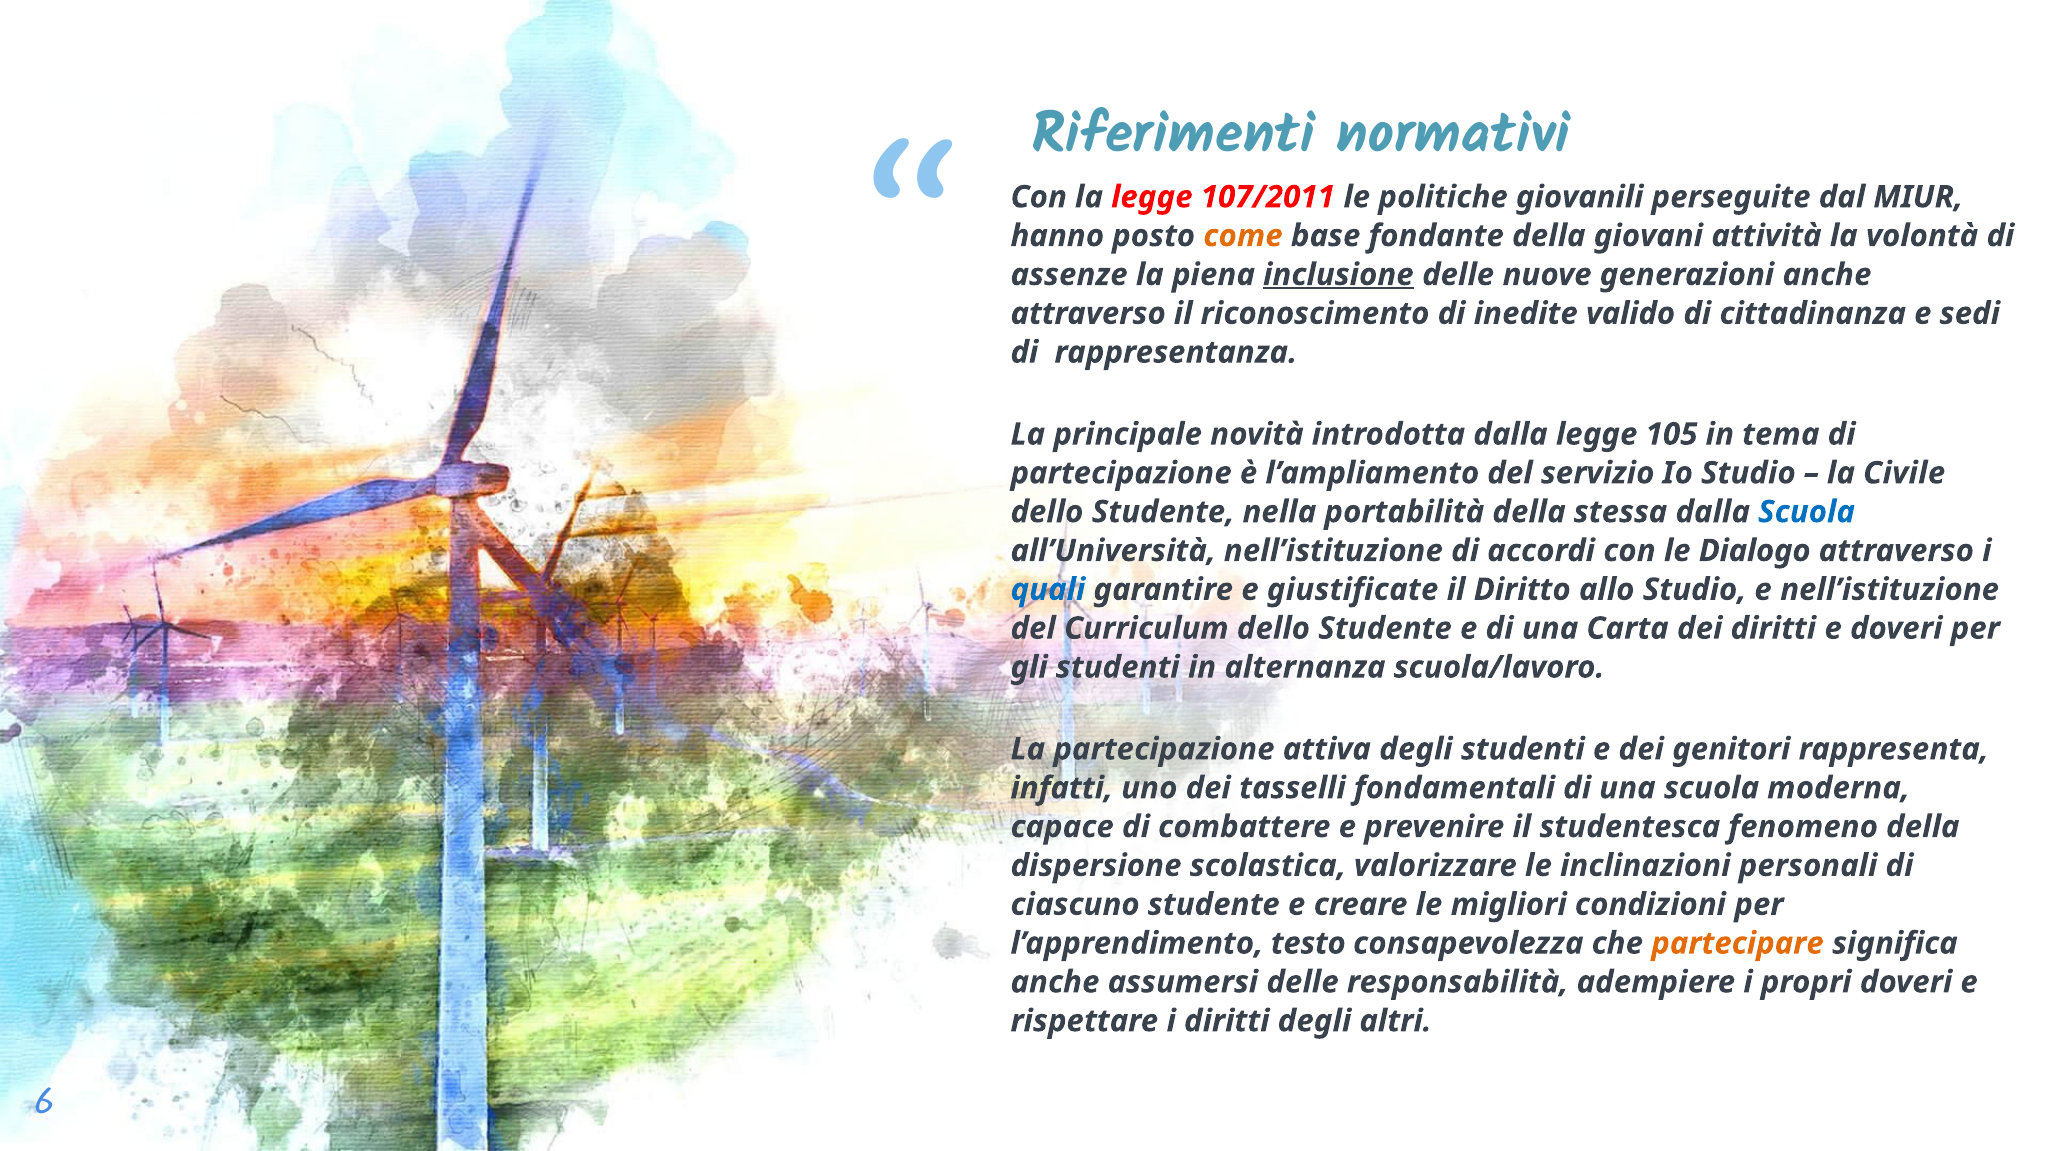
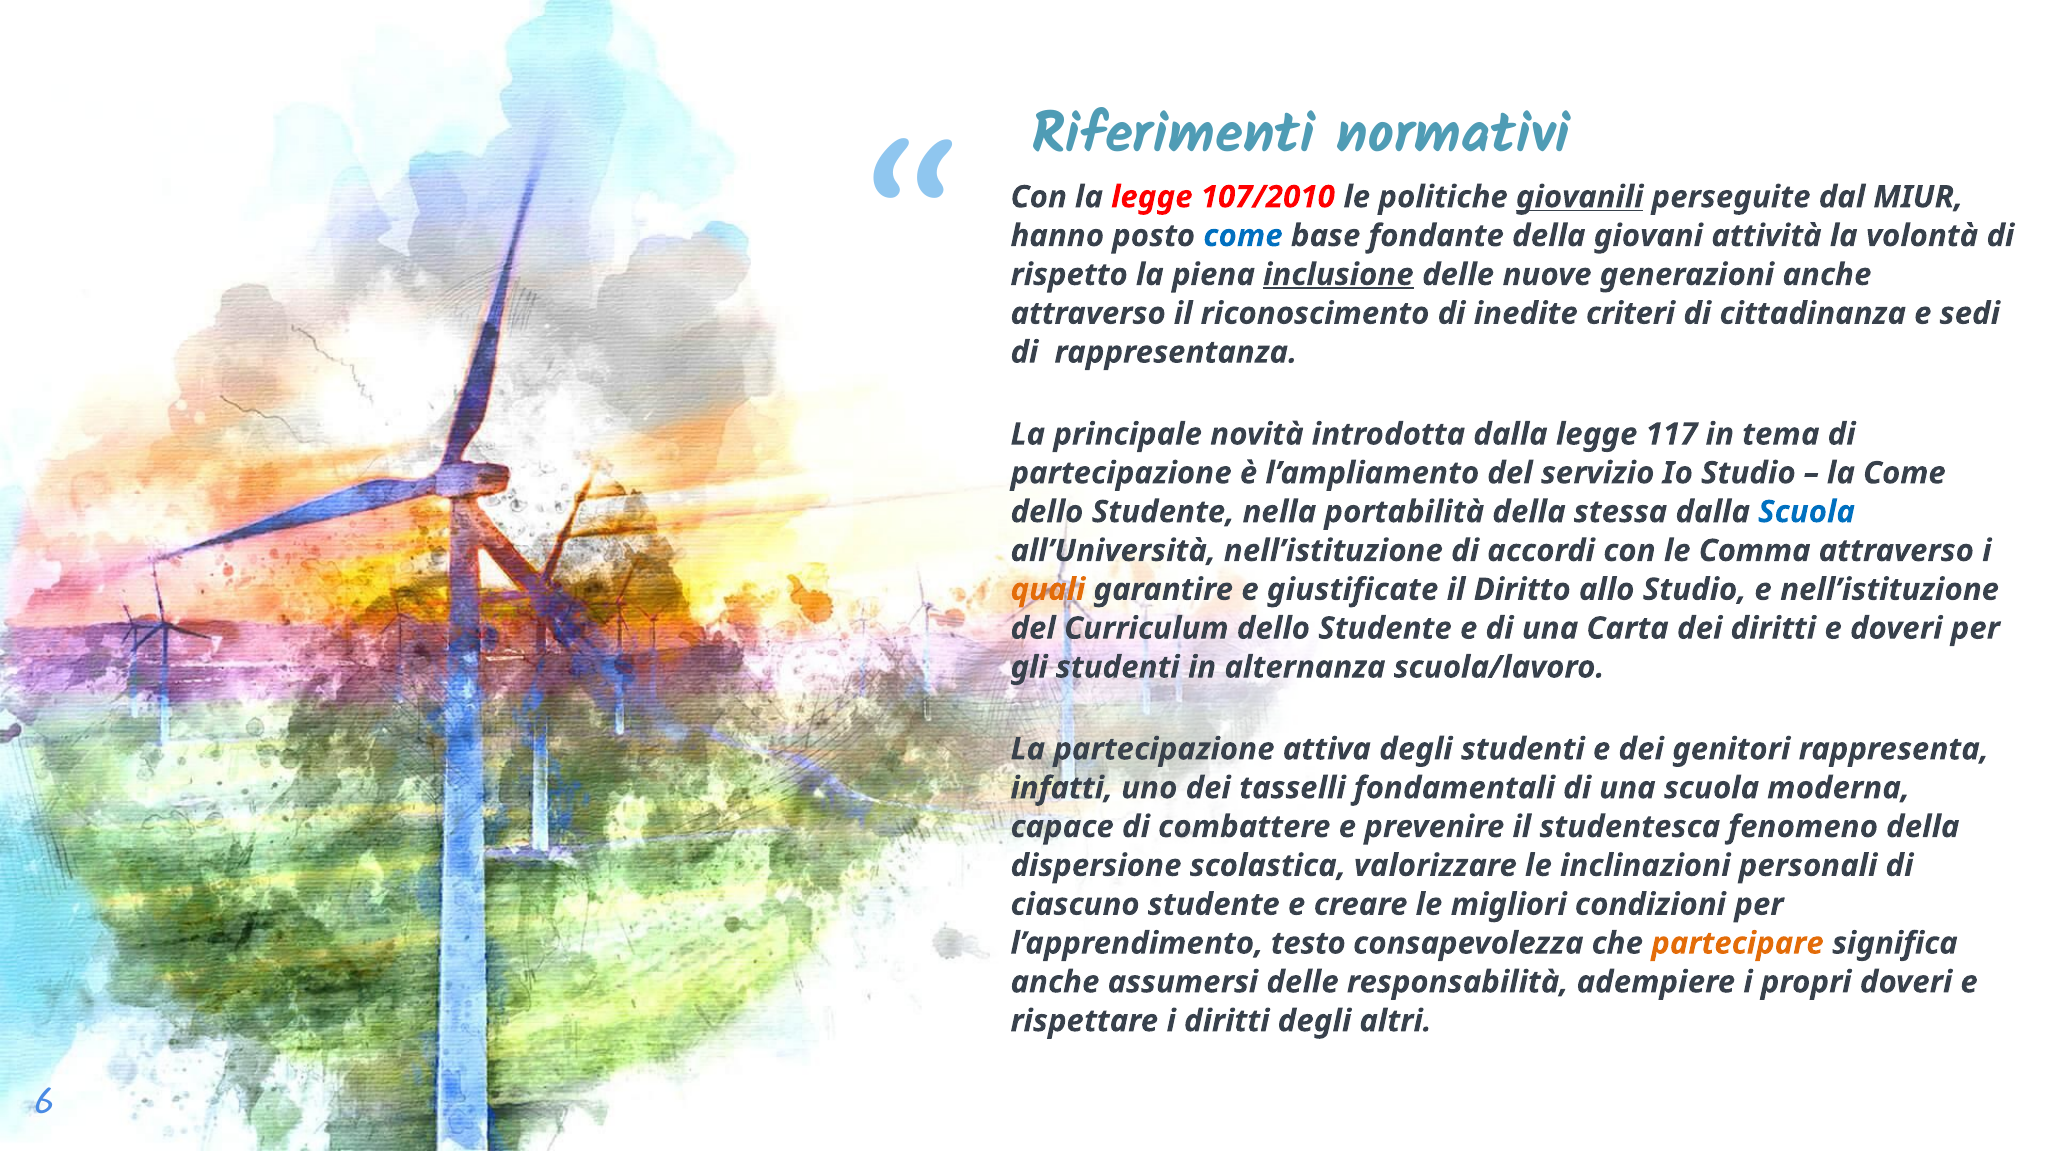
107/2011: 107/2011 -> 107/2010 (1268, 197)
giovanili underline: none -> present (1580, 197)
come colour: orange -> blue (1243, 236)
assenze: assenze -> rispetto (1069, 275)
valido: valido -> criteri (1631, 314)
105: 105 -> 117 (1672, 434)
la Civile: Civile -> Come (1904, 473)
Dialogo: Dialogo -> Comma (1755, 551)
quali colour: blue -> orange (1048, 590)
